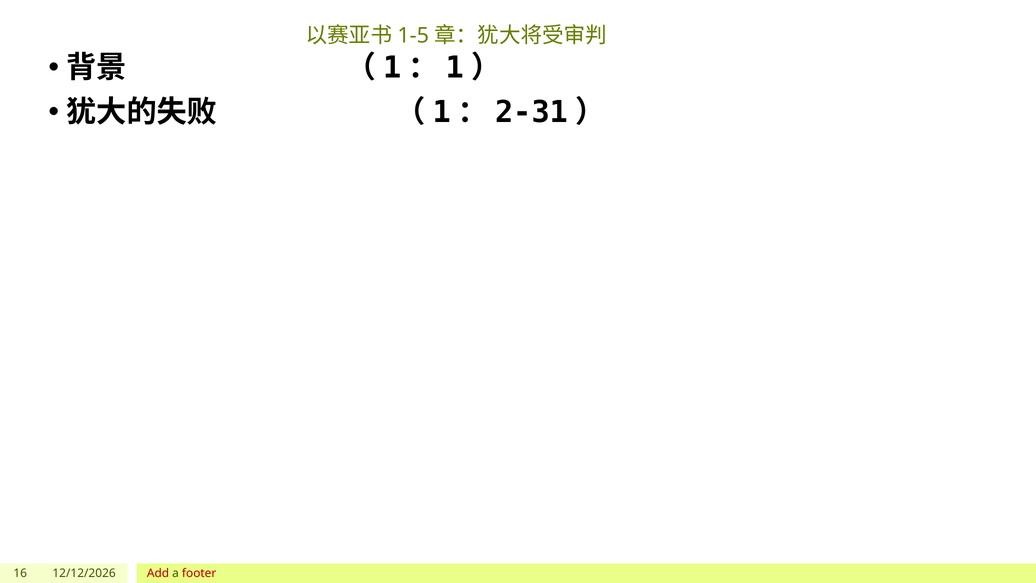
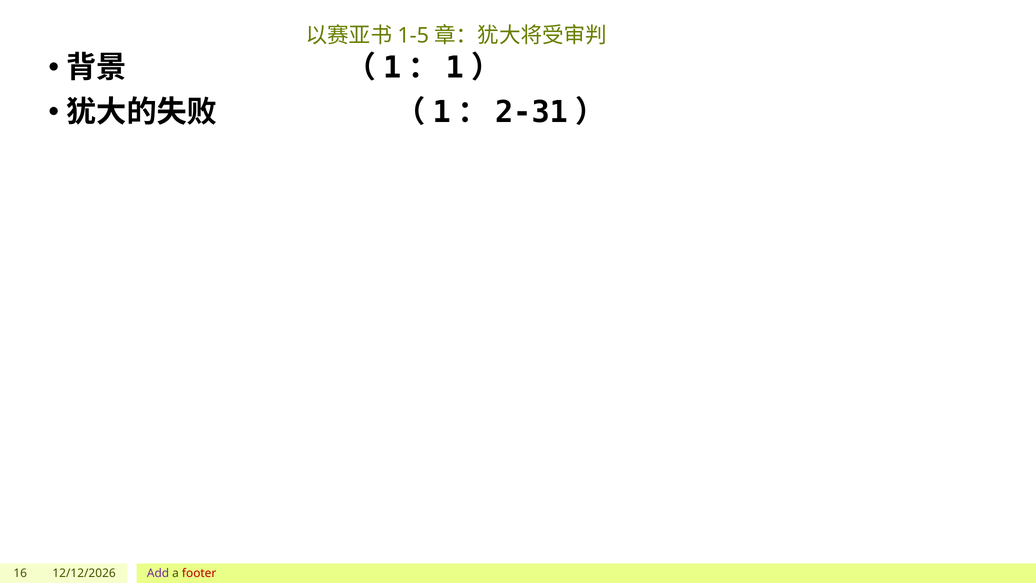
Add colour: red -> purple (158, 573)
